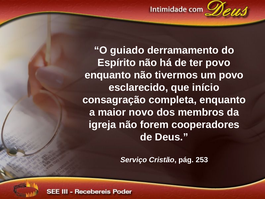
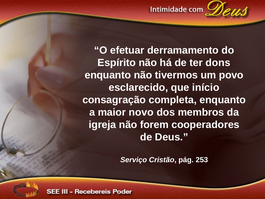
guiado: guiado -> efetuar (127, 50)
ter povo: povo -> dons (218, 63)
